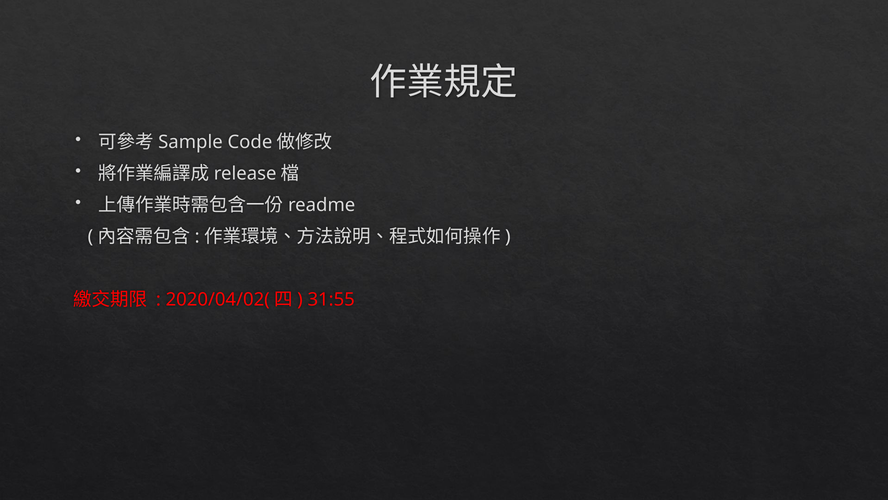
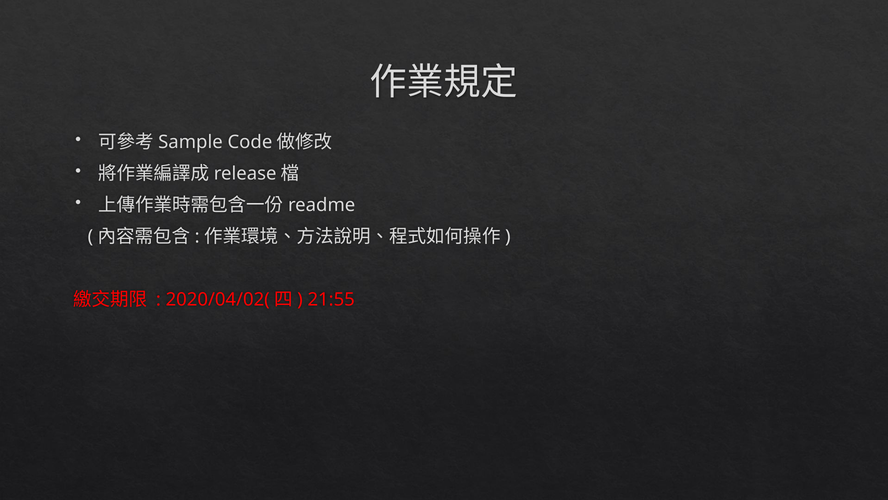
31:55: 31:55 -> 21:55 (331, 299)
